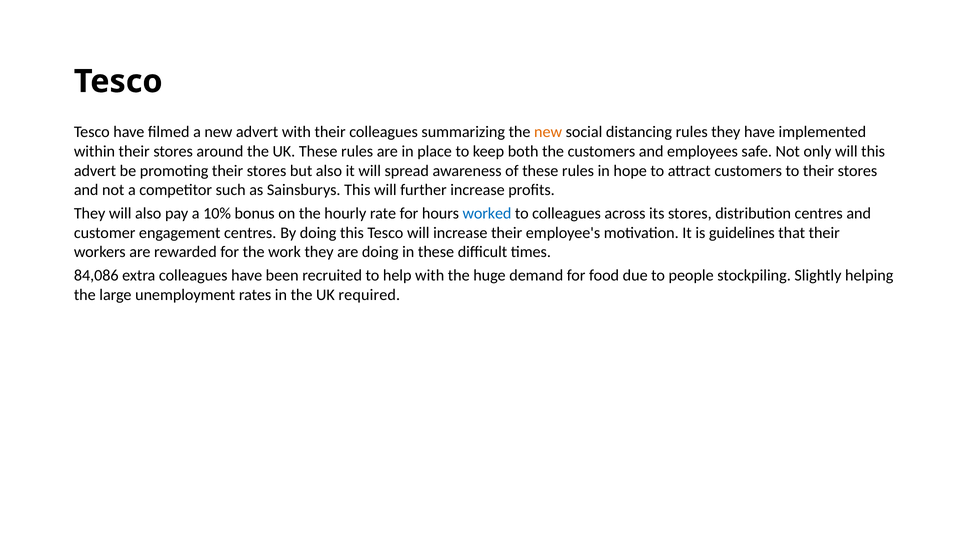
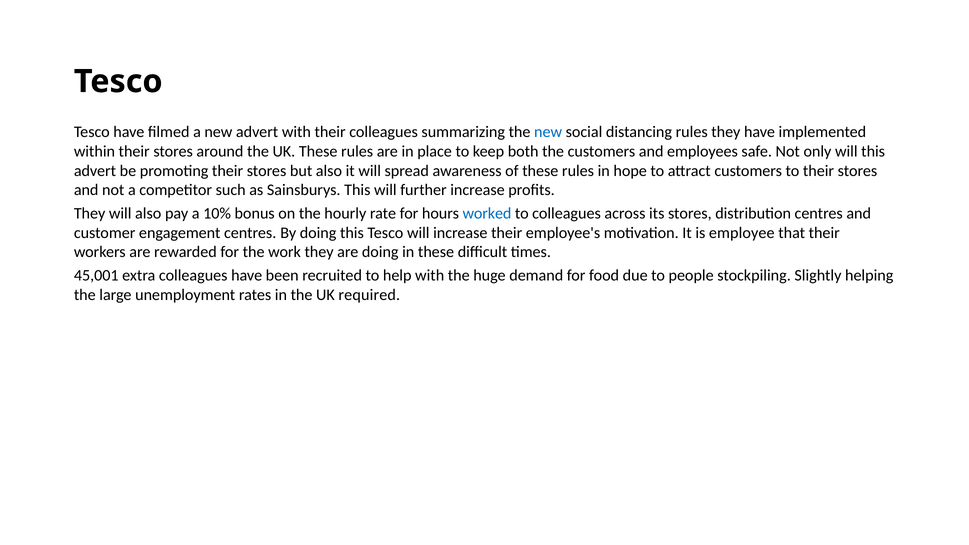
new colour: orange -> blue (548, 132)
guidelines: guidelines -> employee (742, 233)
84,086: 84,086 -> 45,001 (96, 276)
